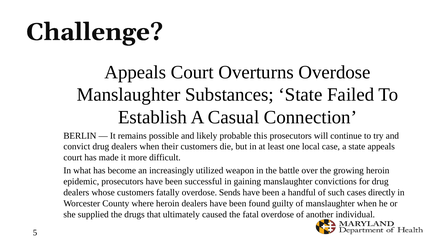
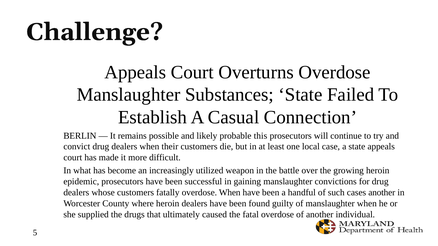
overdose Sends: Sends -> When (230, 193)
cases directly: directly -> another (382, 193)
